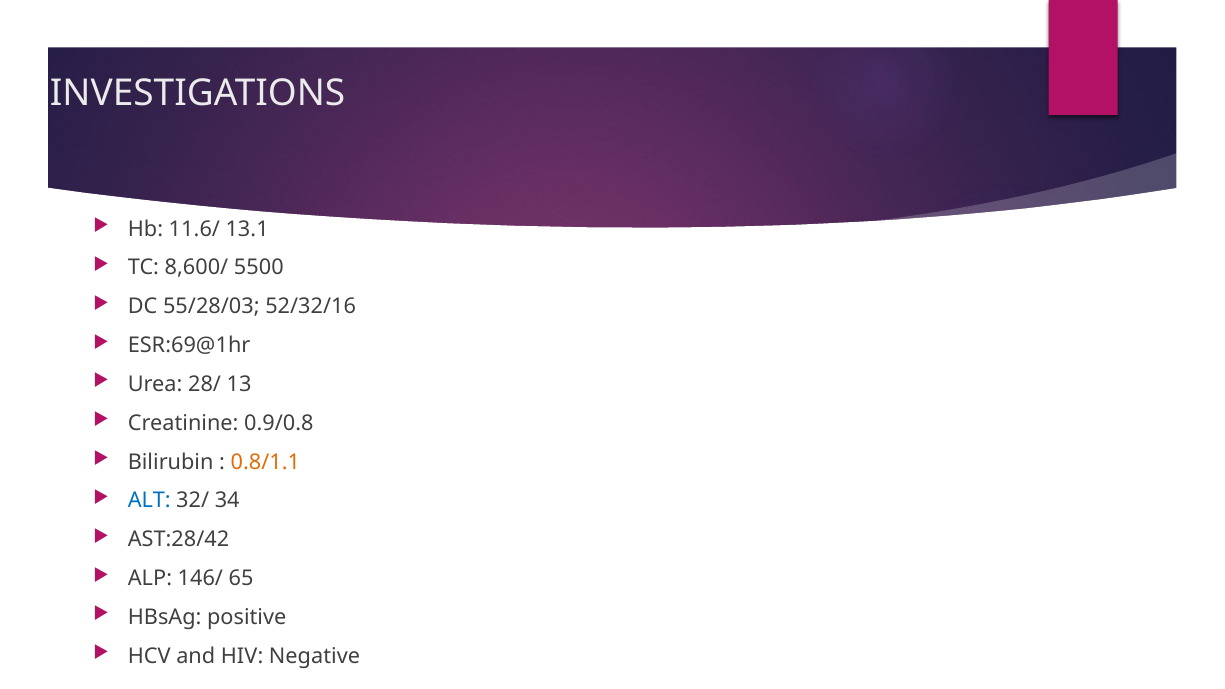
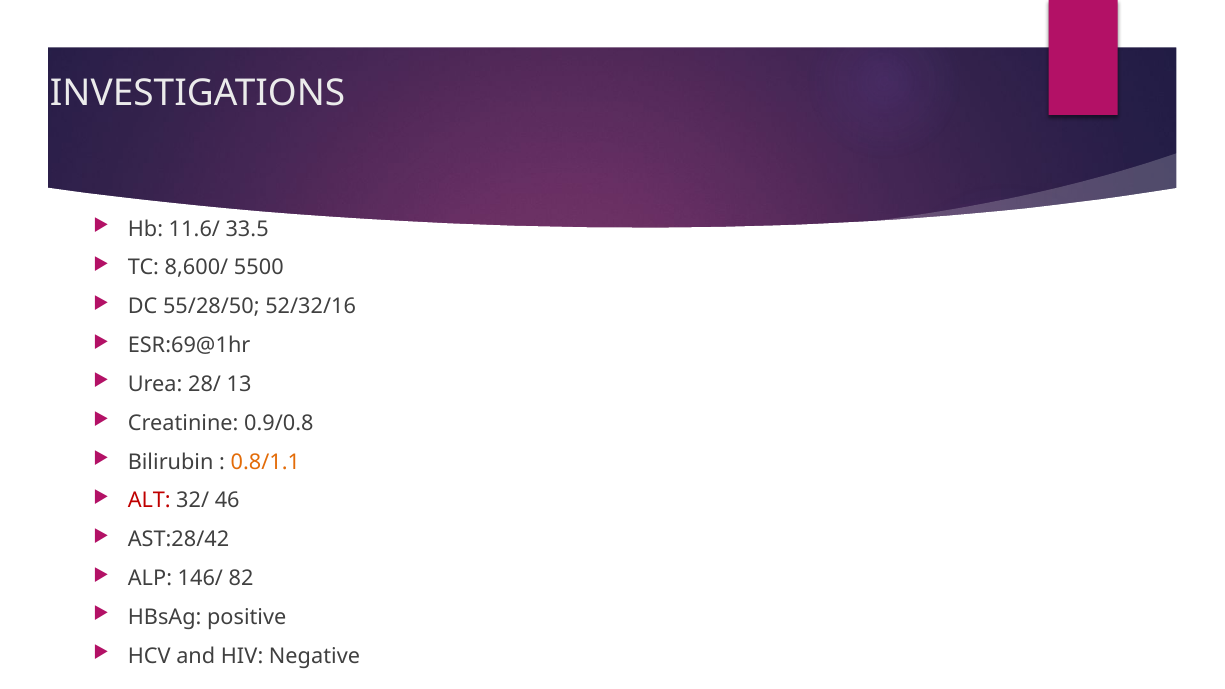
13.1: 13.1 -> 33.5 (247, 229)
55/28/03: 55/28/03 -> 55/28/50 (211, 307)
ALT colour: blue -> red (149, 501)
34: 34 -> 46 (227, 501)
65: 65 -> 82 (241, 578)
